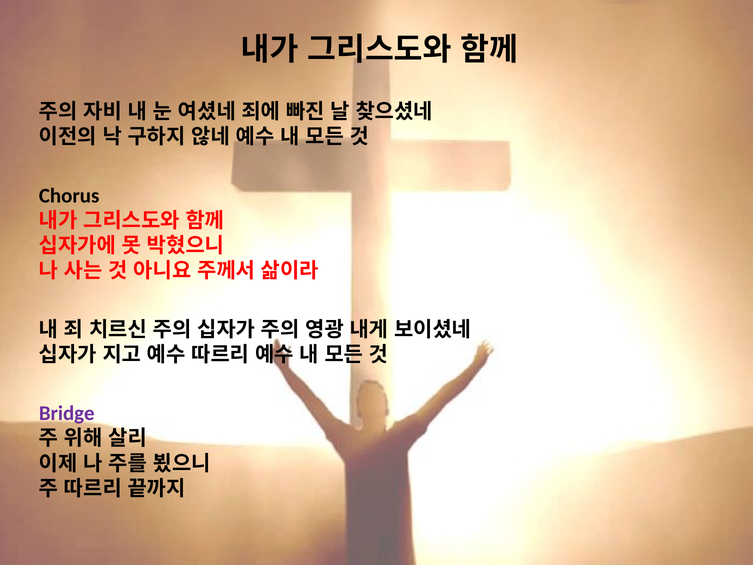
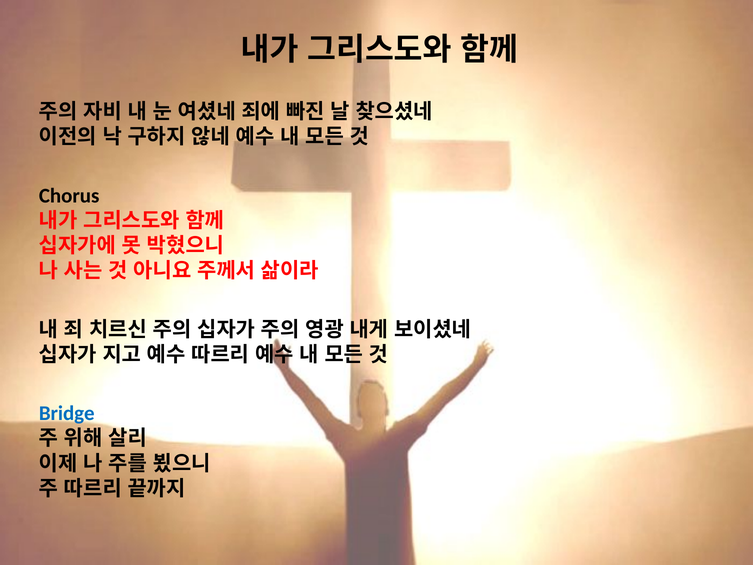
Bridge colour: purple -> blue (67, 413)
